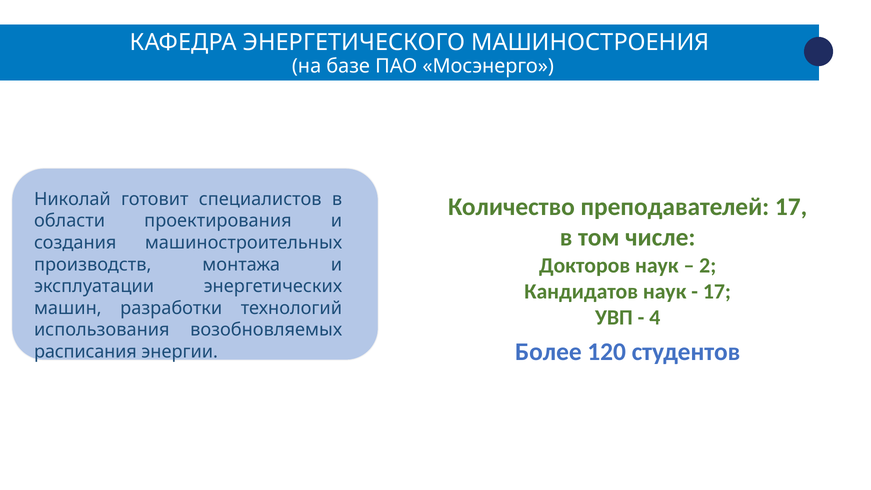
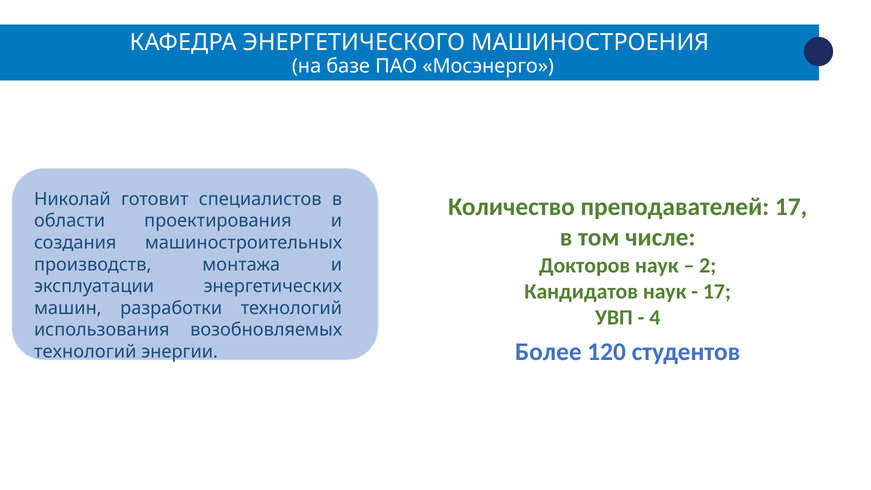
расписания: расписания -> технологий (85, 352)
